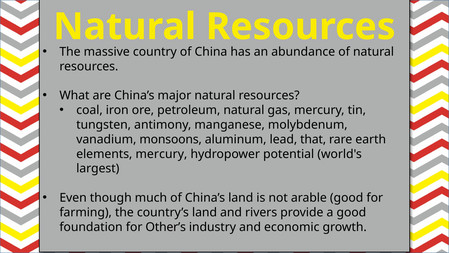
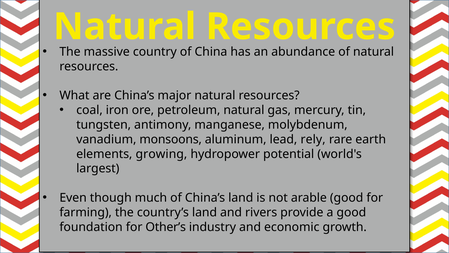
that: that -> rely (313, 139)
elements mercury: mercury -> growing (161, 154)
